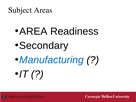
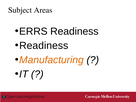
AREA: AREA -> ERRS (33, 31)
Secondary: Secondary -> Readiness (44, 46)
Manufacturing colour: blue -> orange (51, 60)
